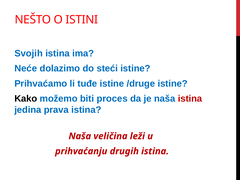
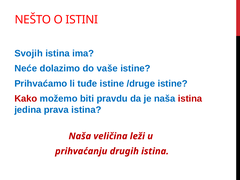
steći: steći -> vaše (107, 68)
Kako colour: black -> red (26, 99)
proces: proces -> pravdu (112, 99)
